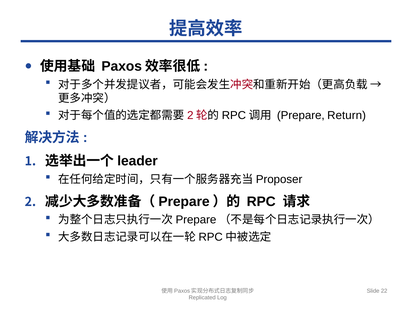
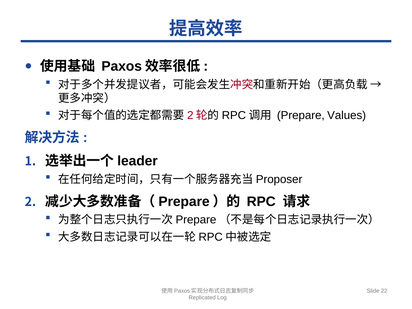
Return: Return -> Values (347, 116)
